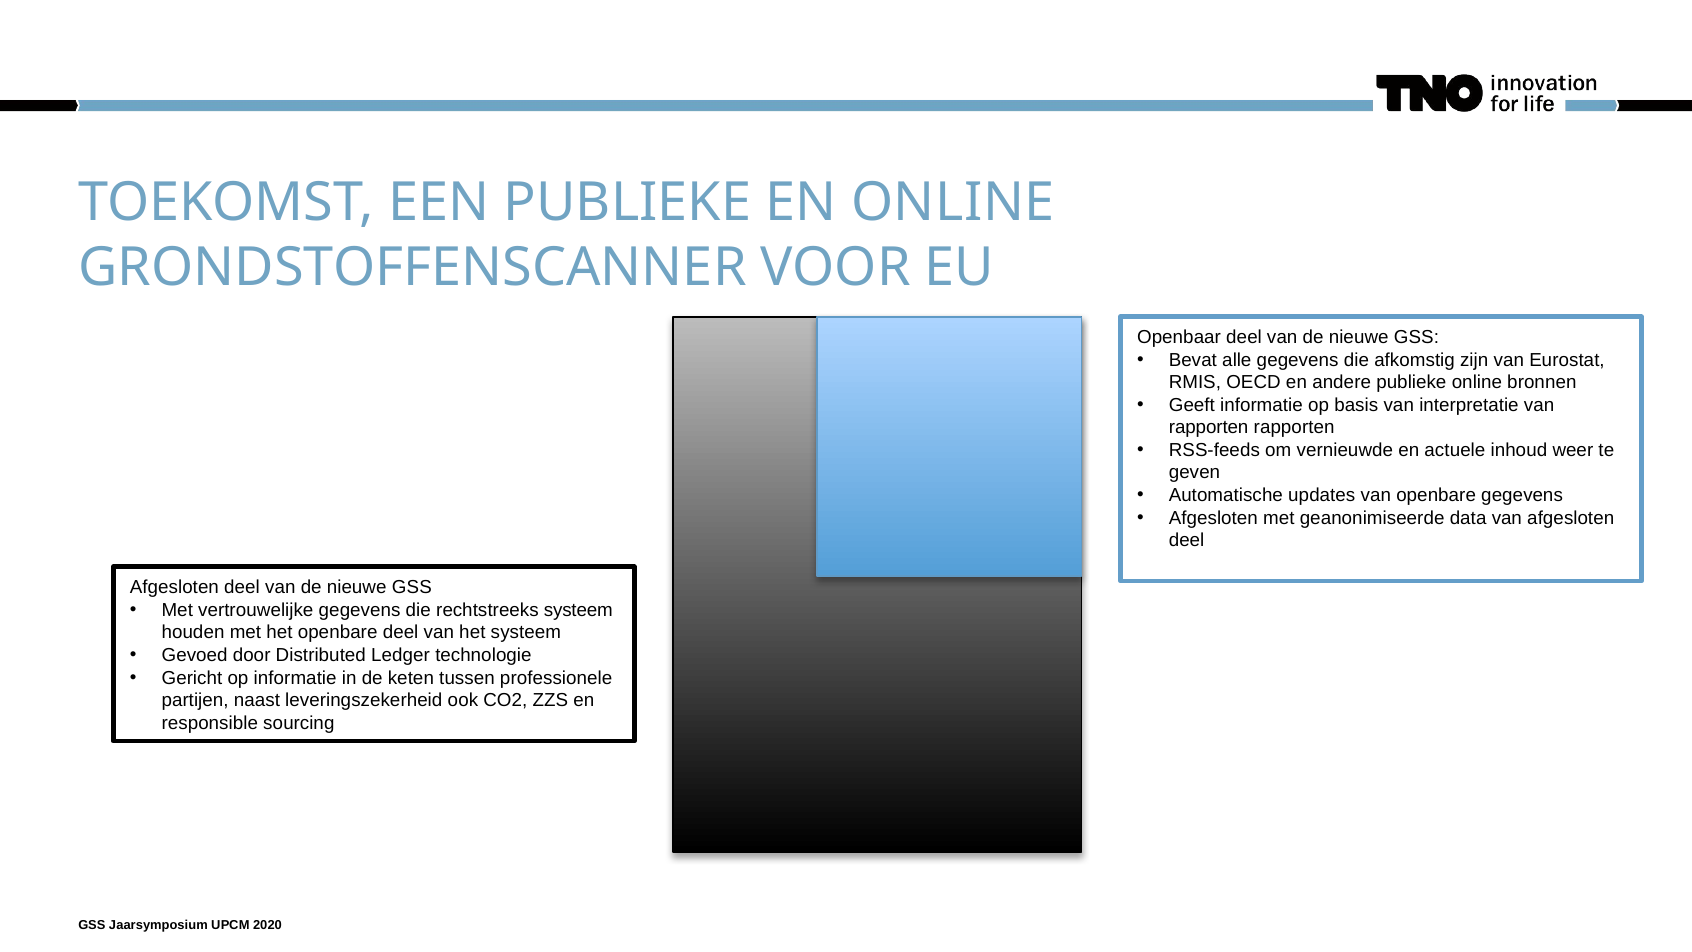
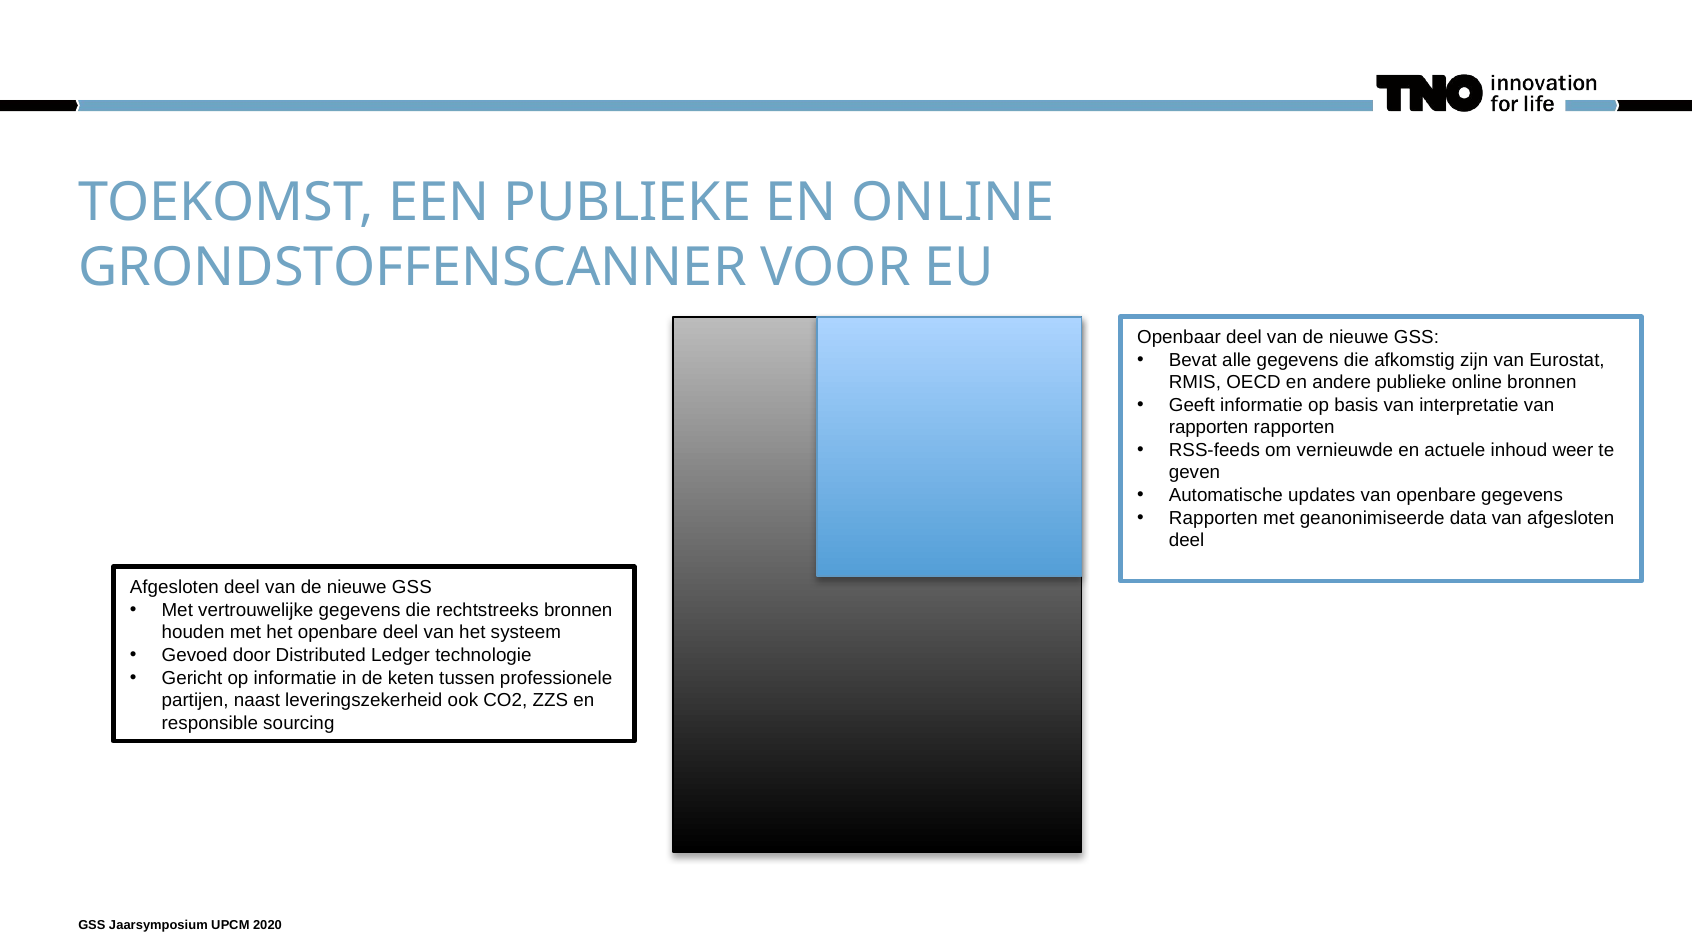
Afgesloten: Afgesloten -> Rapporten (1213, 518)
rechtstreeks systeem: systeem -> bronnen (578, 610)
